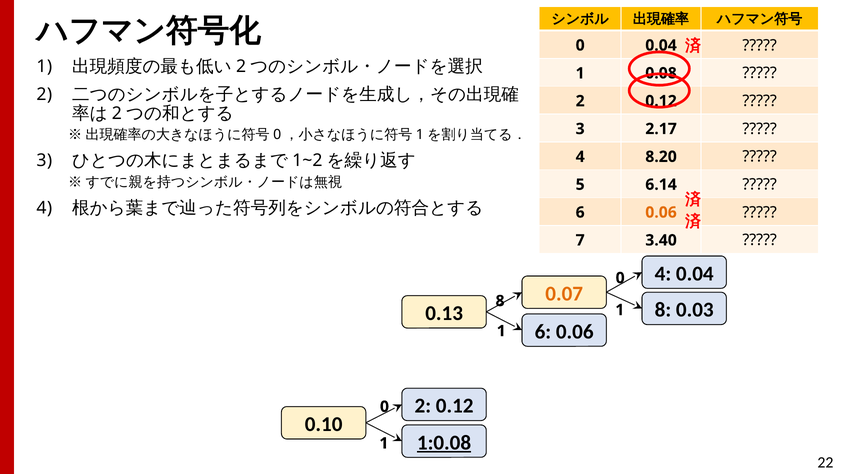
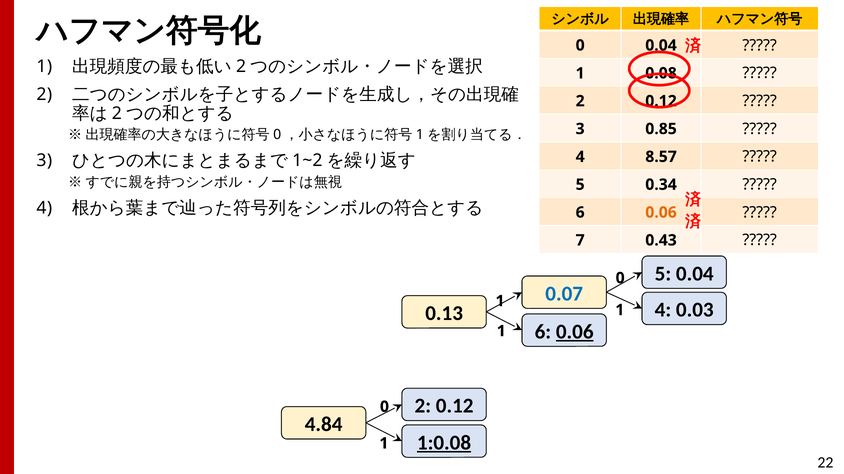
2.17: 2.17 -> 0.85 (661, 129)
8.20: 8.20 -> 8.57 (661, 157)
6.14: 6.14 -> 0.34 (661, 185)
3.40: 3.40 -> 0.43 (661, 241)
4: 4 -> 5 (663, 274)
0.07 colour: orange -> blue (564, 294)
8: 8 -> 4 (663, 310)
0.13 8: 8 -> 1 (500, 301)
0.06 underline: none -> present (575, 332)
0.10: 0.10 -> 4.84 (324, 425)
